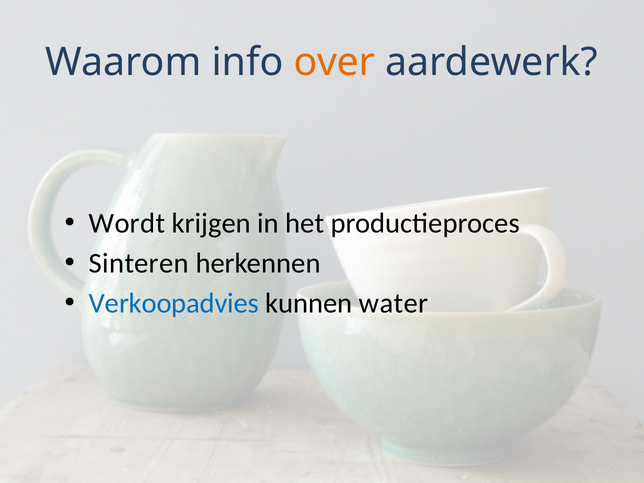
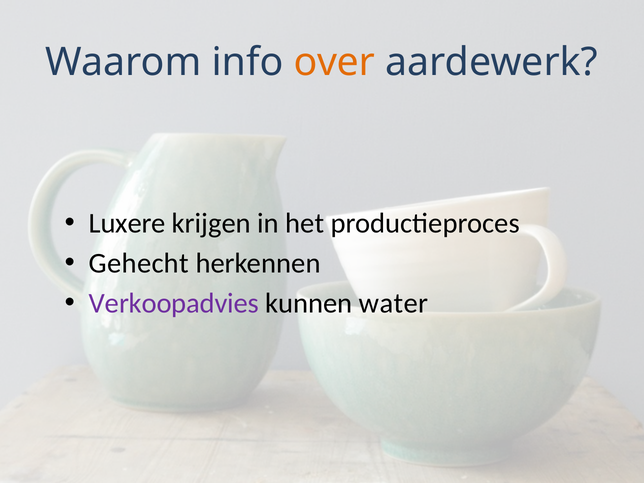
Wordt: Wordt -> Luxere (127, 223)
Sinteren: Sinteren -> Gehecht (139, 263)
Verkoopadvies colour: blue -> purple (174, 304)
